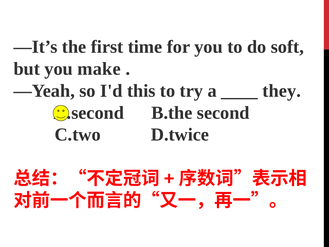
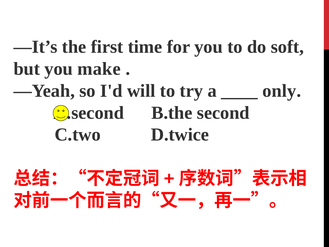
this: this -> will (141, 91)
they: they -> only (282, 91)
